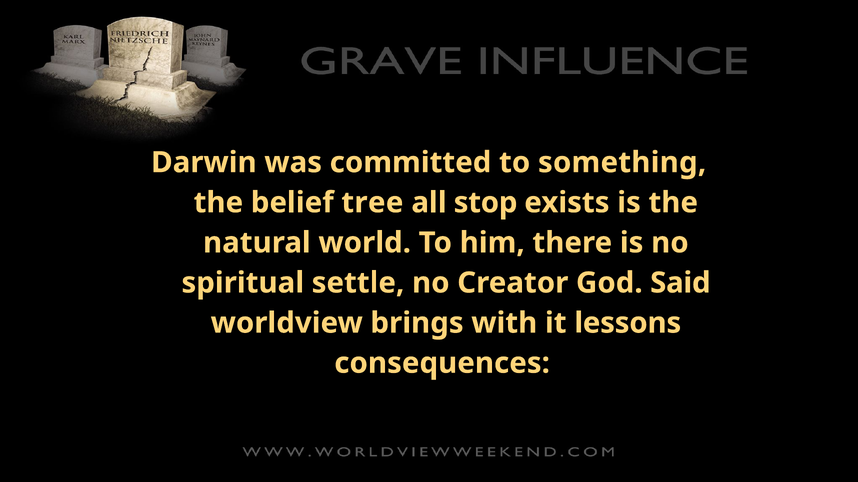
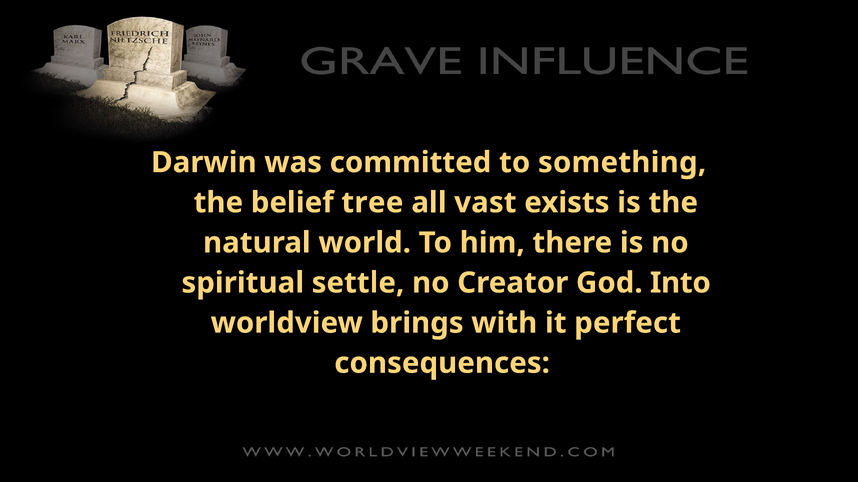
stop: stop -> vast (485, 203)
Said: Said -> Into (680, 283)
lessons: lessons -> perfect (628, 323)
